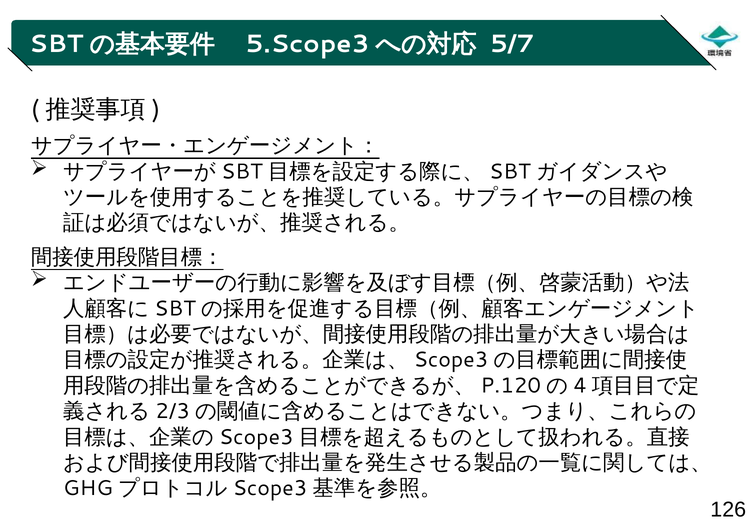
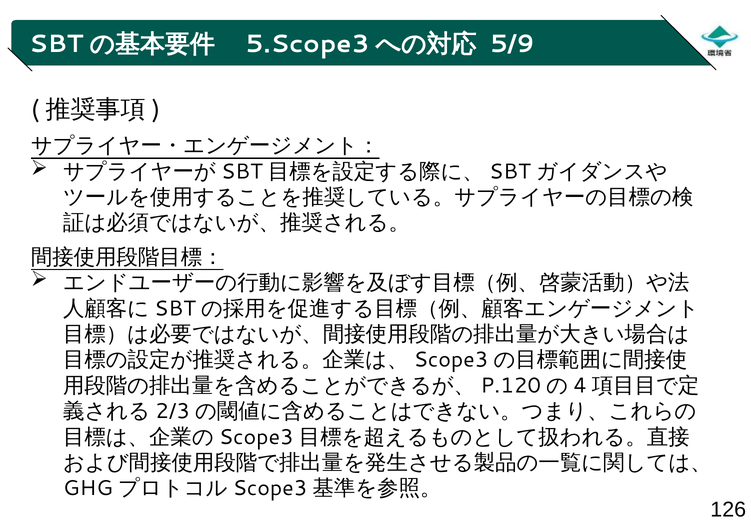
5/7: 5/7 -> 5/9 (512, 44)
